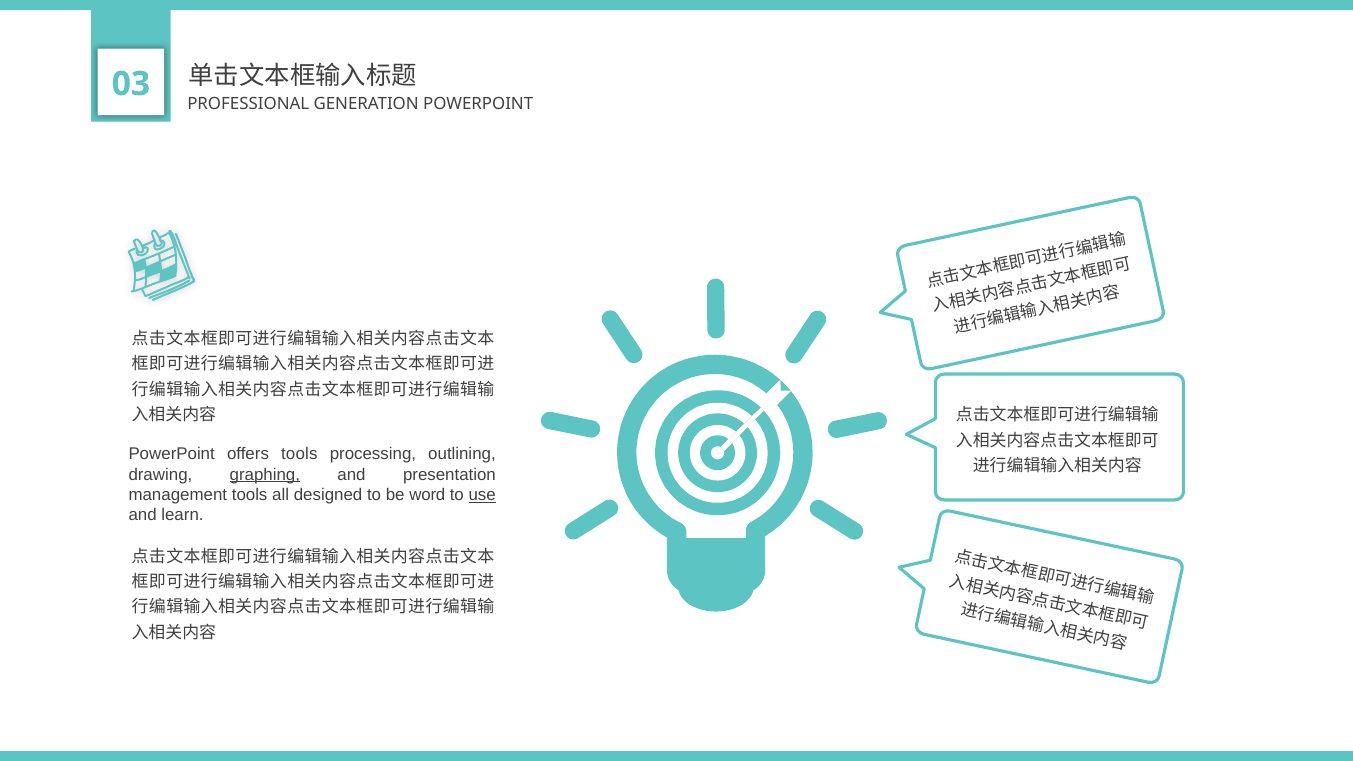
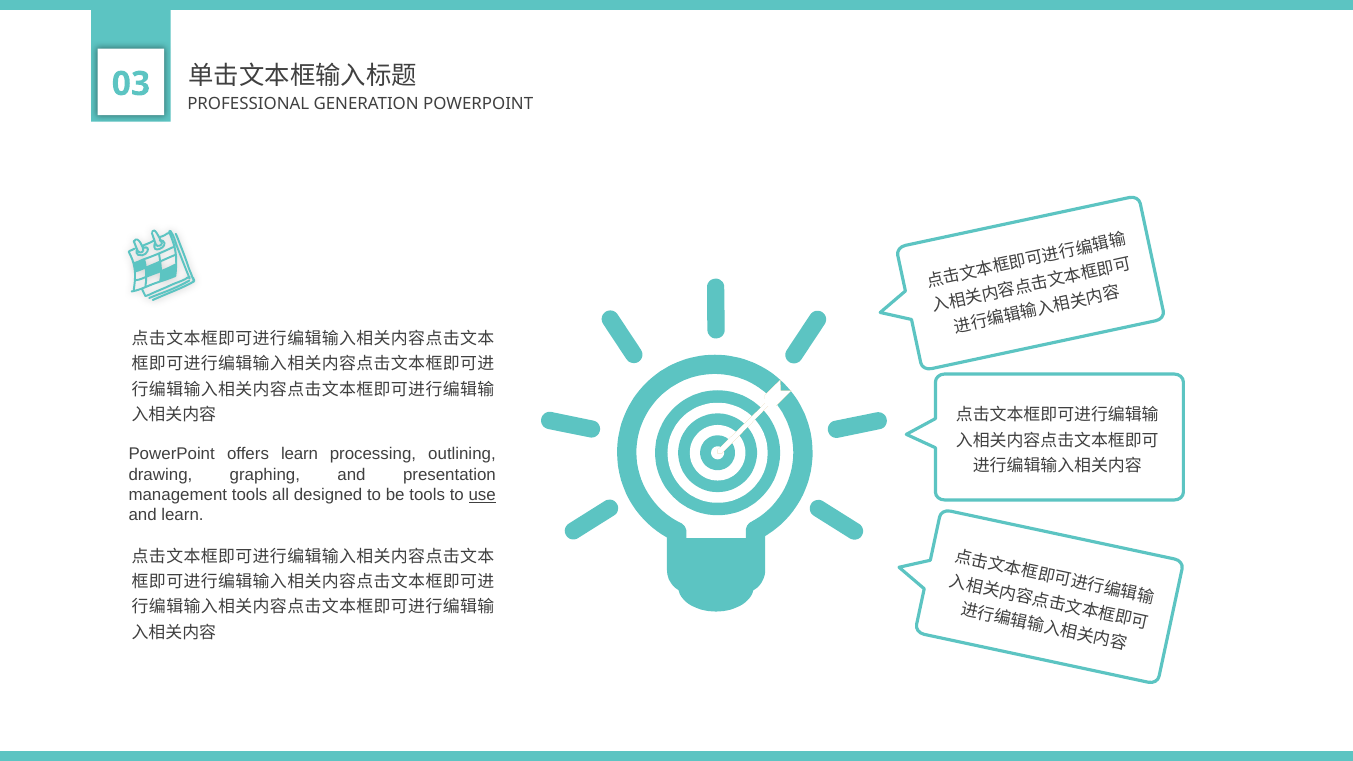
offers tools: tools -> learn (299, 454)
graphing underline: present -> none (265, 475)
be word: word -> tools (427, 495)
